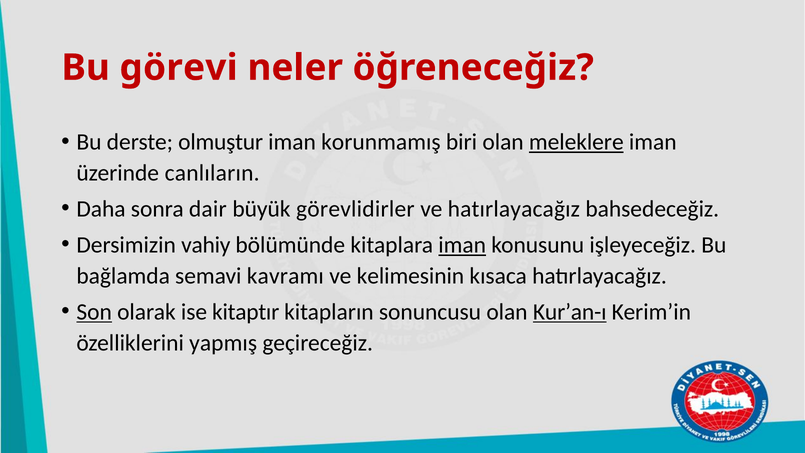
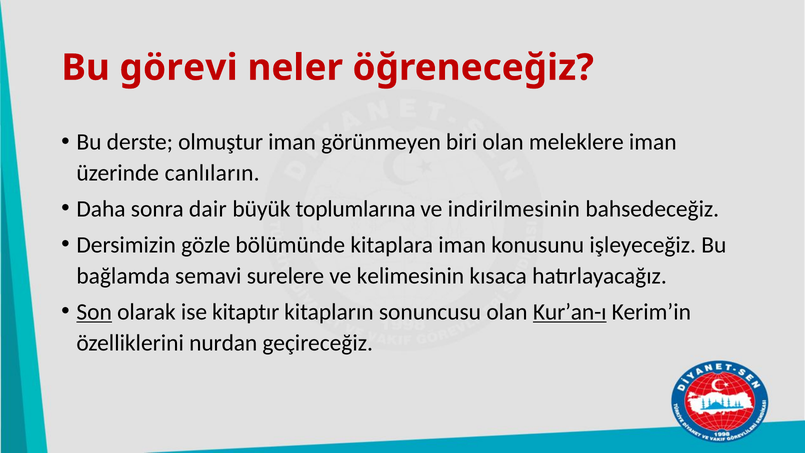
korunmamış: korunmamış -> görünmeyen (381, 142)
meleklere underline: present -> none (576, 142)
görevlidirler: görevlidirler -> toplumlarına (356, 209)
ve hatırlayacağız: hatırlayacağız -> indirilmesinin (514, 209)
vahiy: vahiy -> gözle (206, 245)
iman underline: present -> none (462, 245)
kavramı: kavramı -> surelere (285, 276)
yapmış: yapmış -> nurdan (223, 343)
